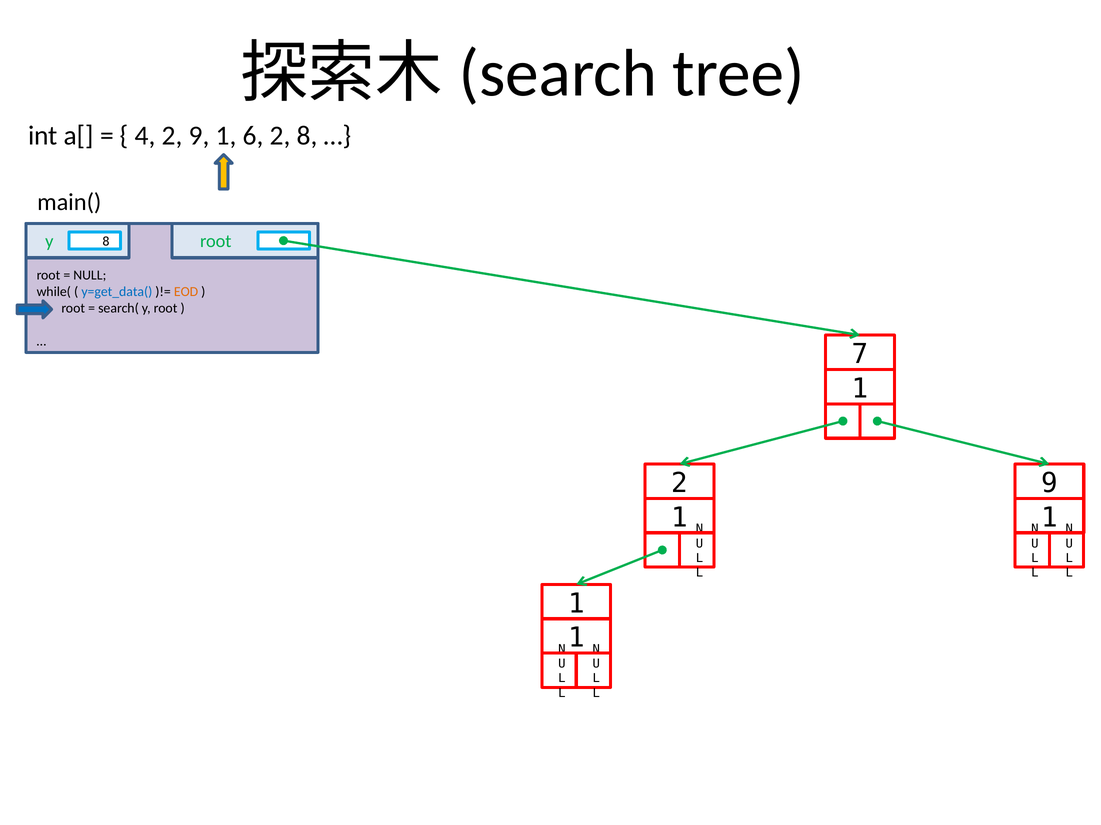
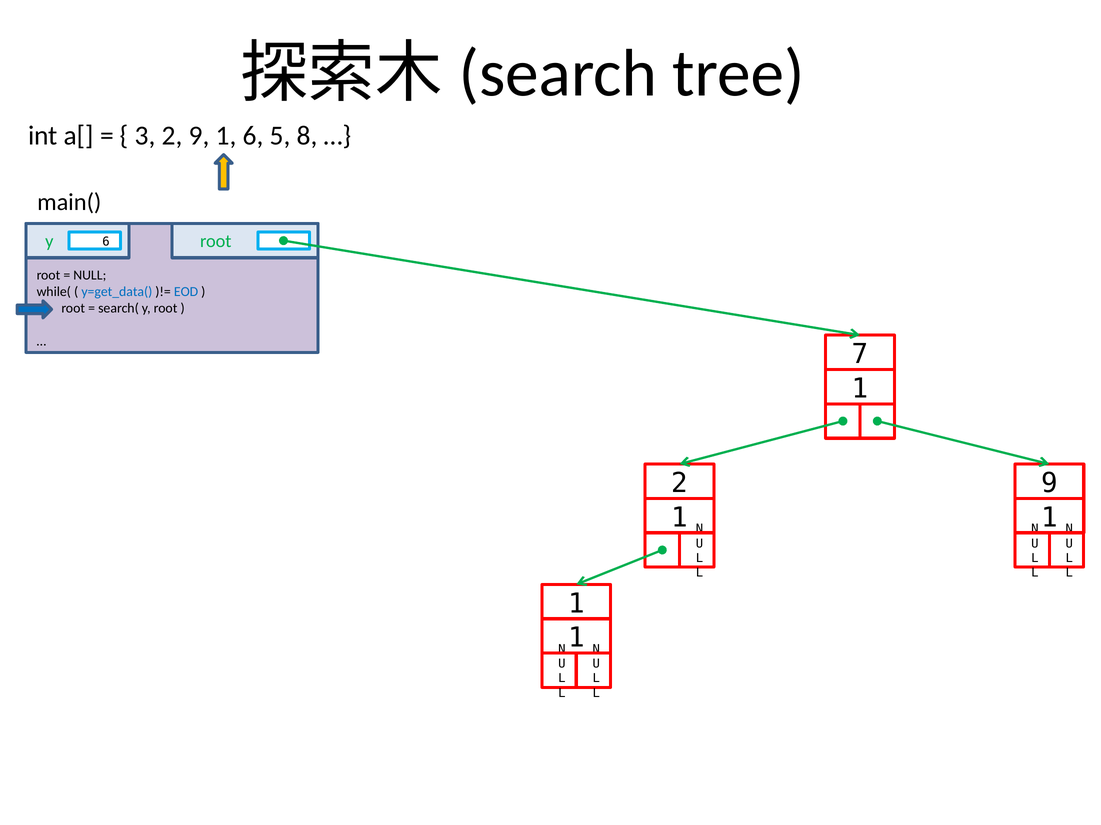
4: 4 -> 3 (145, 136)
6 2: 2 -> 5 (280, 136)
y 8: 8 -> 6 (106, 242)
EOD colour: orange -> blue (186, 292)
